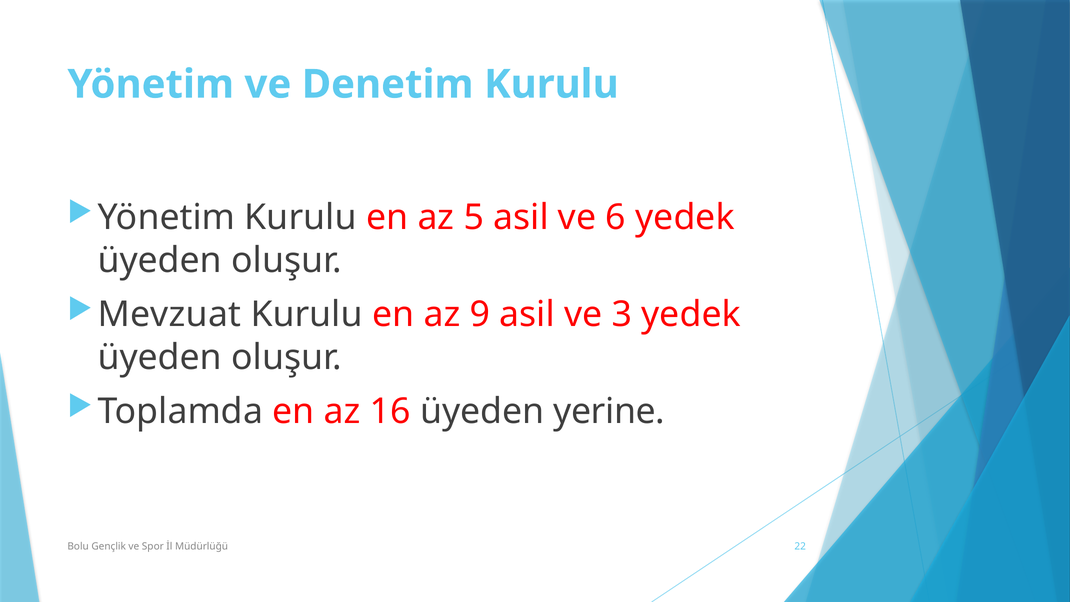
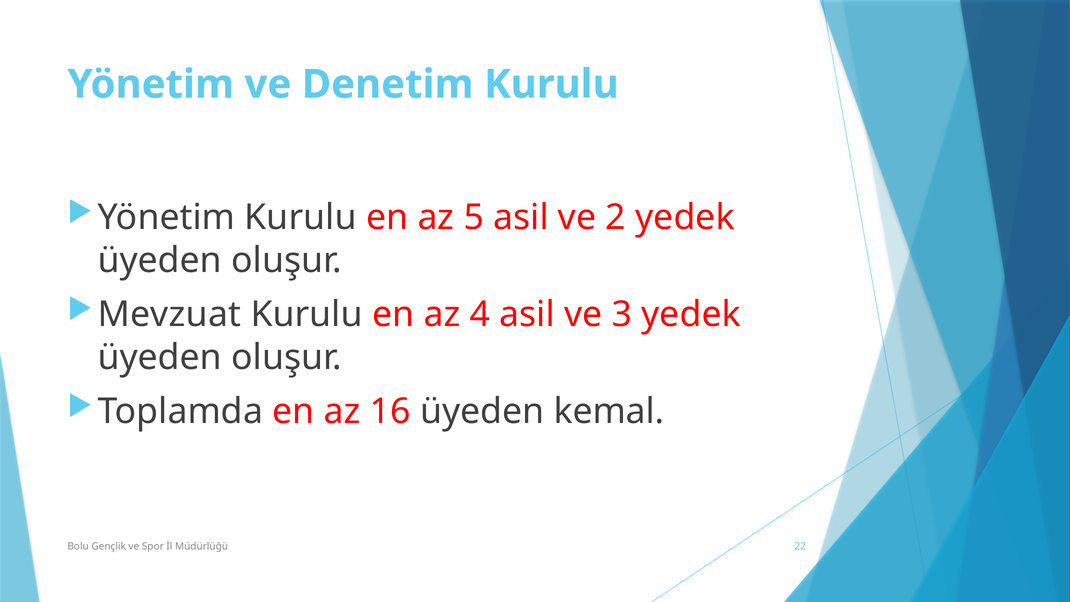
6: 6 -> 2 (616, 218)
9: 9 -> 4 (480, 314)
yerine: yerine -> kemal (609, 411)
